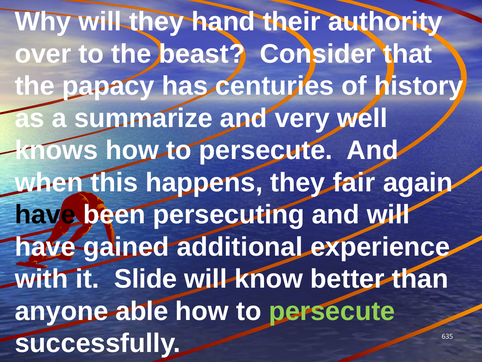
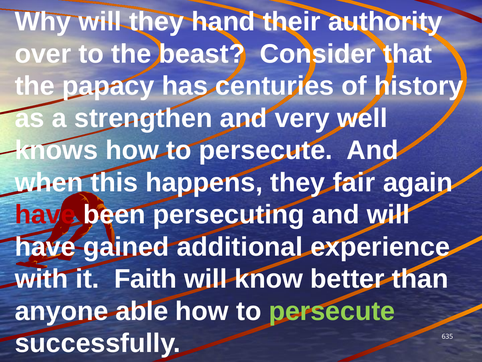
summarize: summarize -> strengthen (143, 118)
have colour: black -> red (45, 214)
Slide: Slide -> Faith (146, 279)
